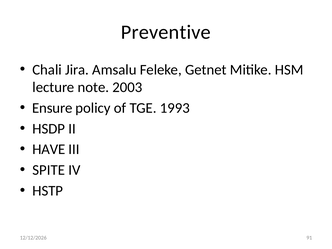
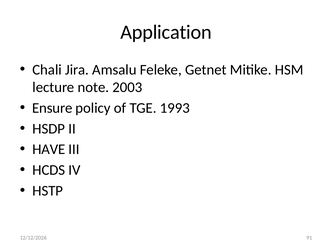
Preventive: Preventive -> Application (166, 32)
SPITE: SPITE -> HCDS (49, 170)
